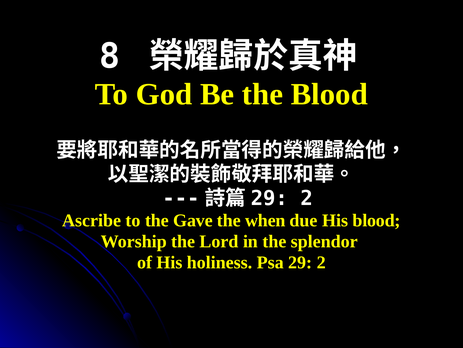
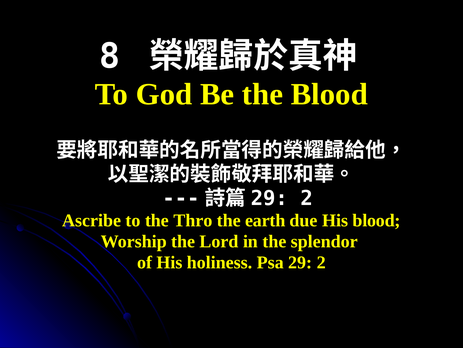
Gave: Gave -> Thro (193, 220)
when: when -> earth (265, 220)
